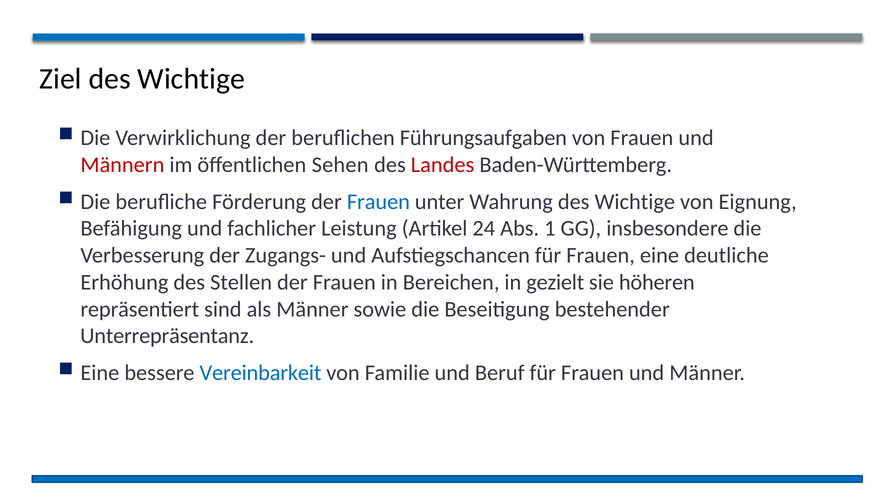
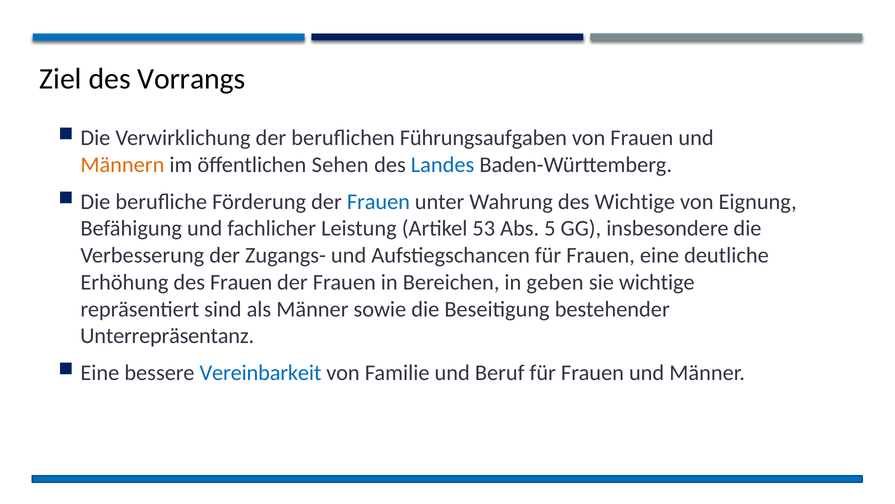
Ziel des Wichtige: Wichtige -> Vorrangs (191, 79)
Männern colour: red -> orange (122, 165)
Landes colour: red -> blue (443, 165)
24: 24 -> 53 (484, 228)
1: 1 -> 5 (550, 228)
des Stellen: Stellen -> Frauen (241, 282)
gezielt: gezielt -> geben (555, 282)
sie höheren: höheren -> wichtige (657, 282)
